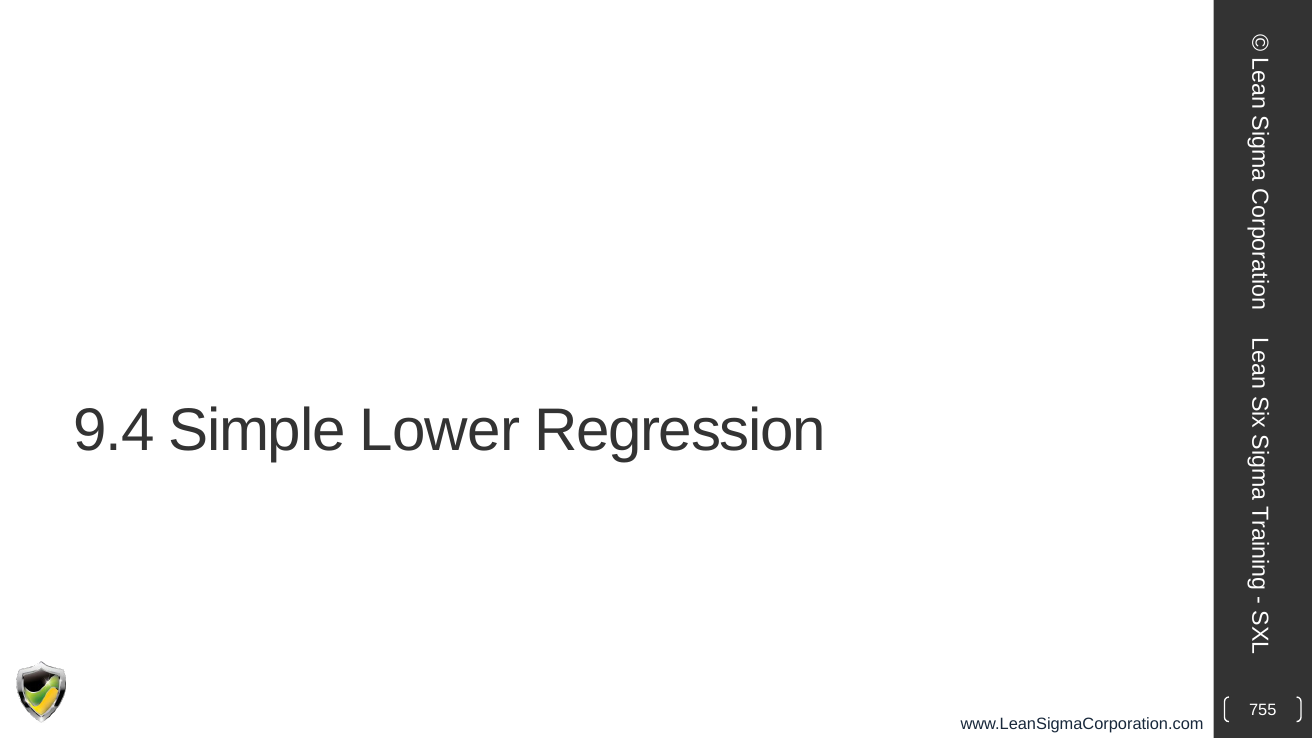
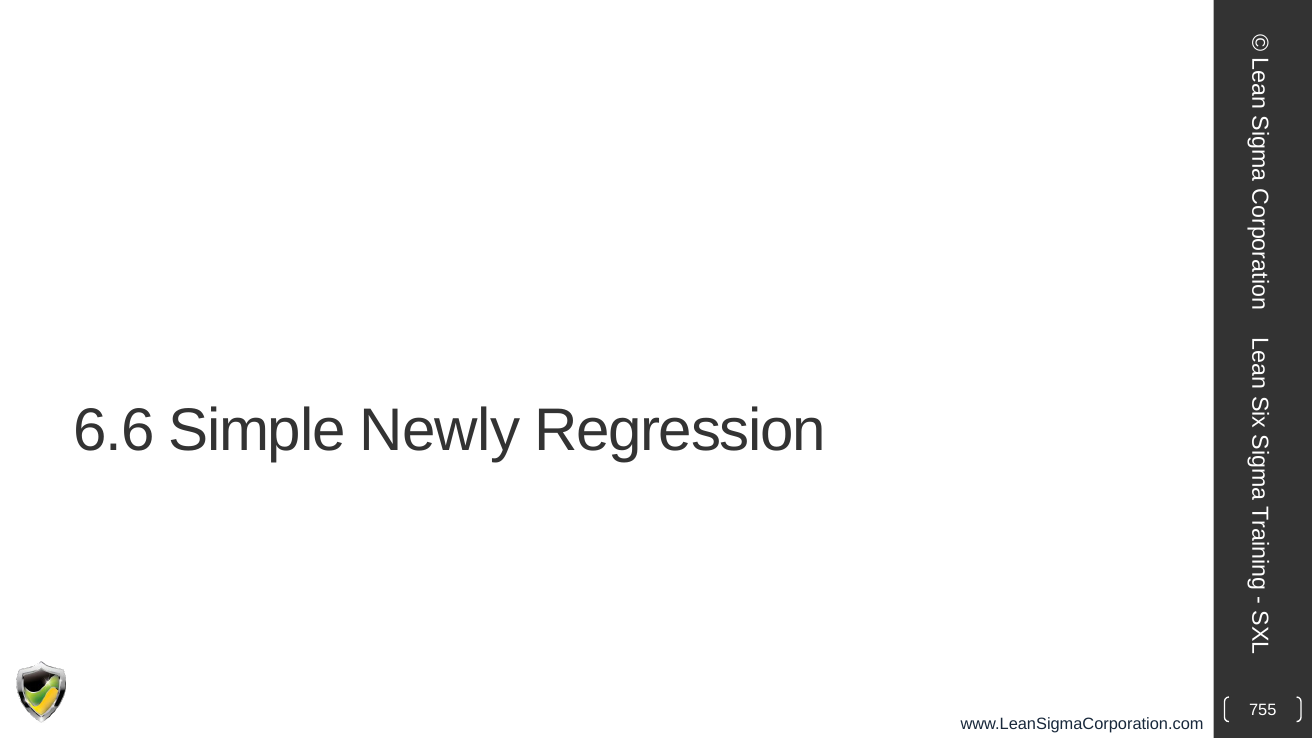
9.4: 9.4 -> 6.6 (114, 431)
Lower: Lower -> Newly (440, 431)
